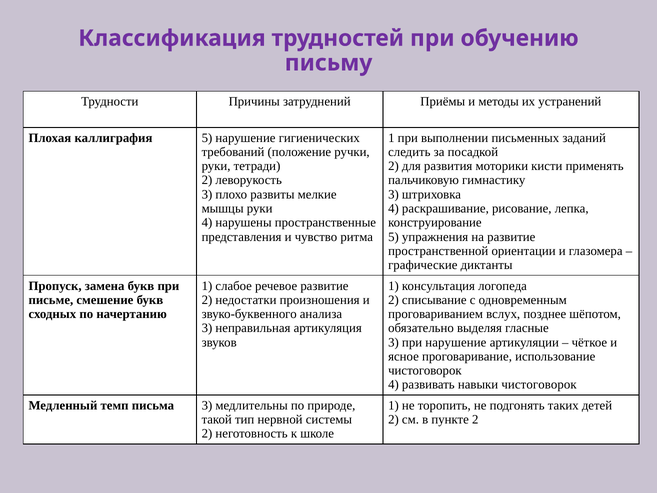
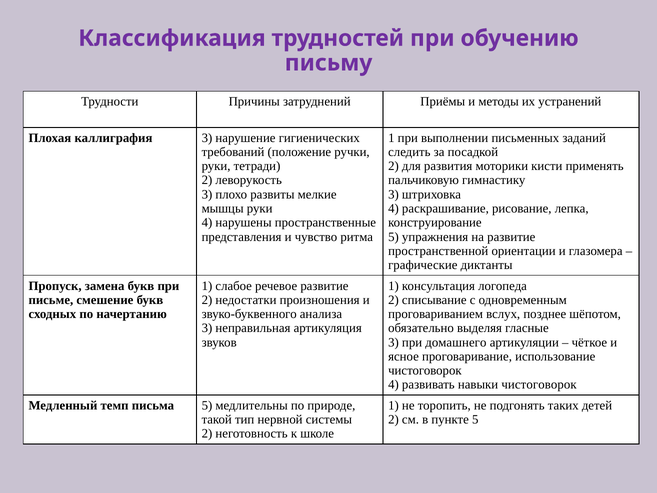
каллиграфия 5: 5 -> 3 (207, 138)
при нарушение: нарушение -> домашнего (456, 342)
письма 3: 3 -> 5 (207, 405)
пункте 2: 2 -> 5 (475, 419)
